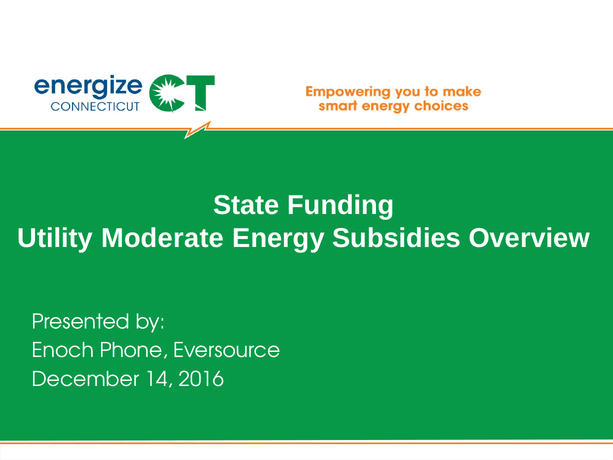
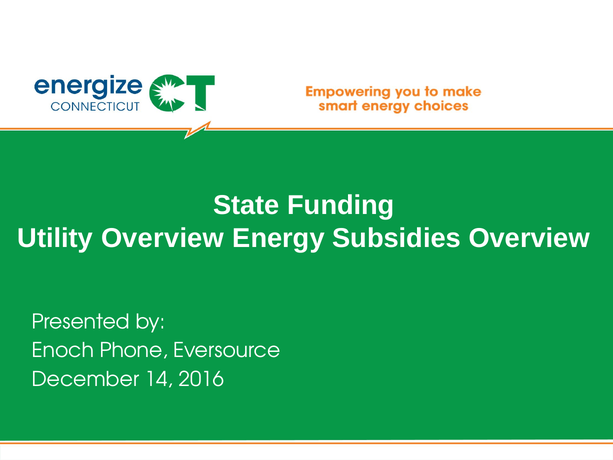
Utility Moderate: Moderate -> Overview (163, 238)
